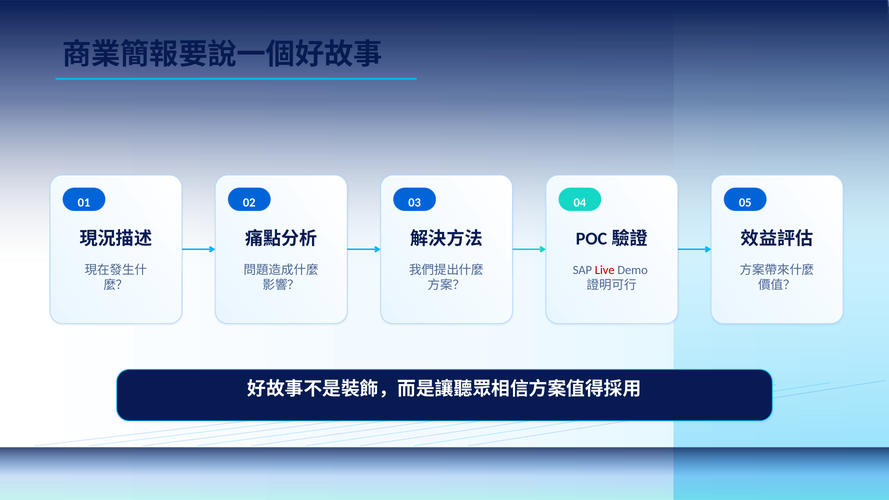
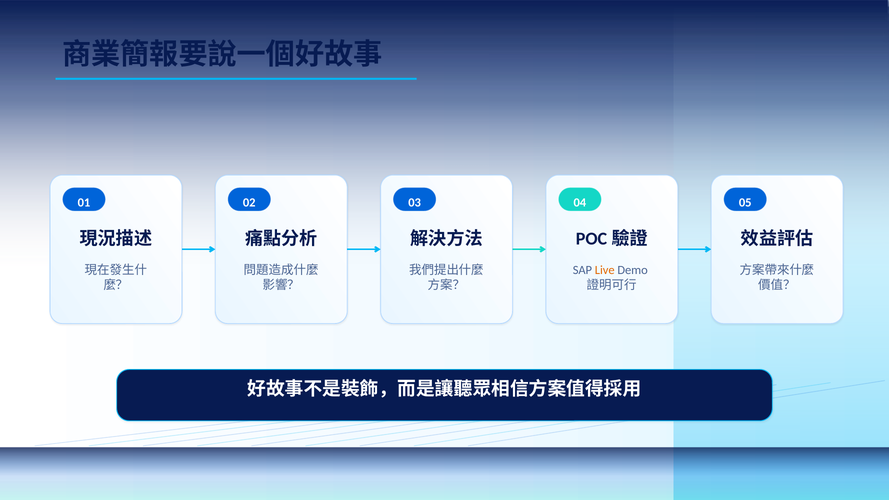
Live colour: red -> orange (605, 270)
